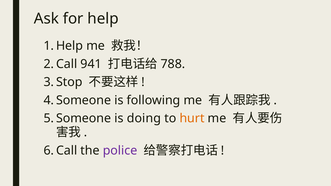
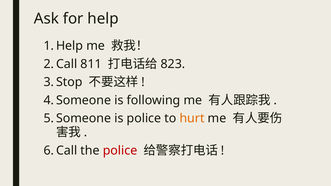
941: 941 -> 811 (91, 64)
788: 788 -> 823 (173, 64)
is doing: doing -> police (144, 119)
police colour: purple -> red (120, 151)
